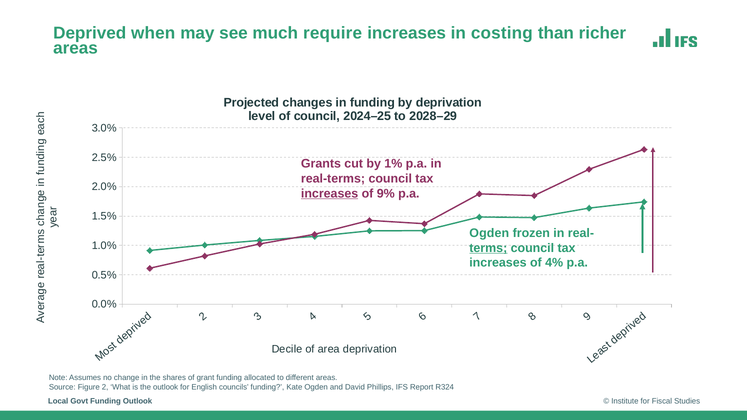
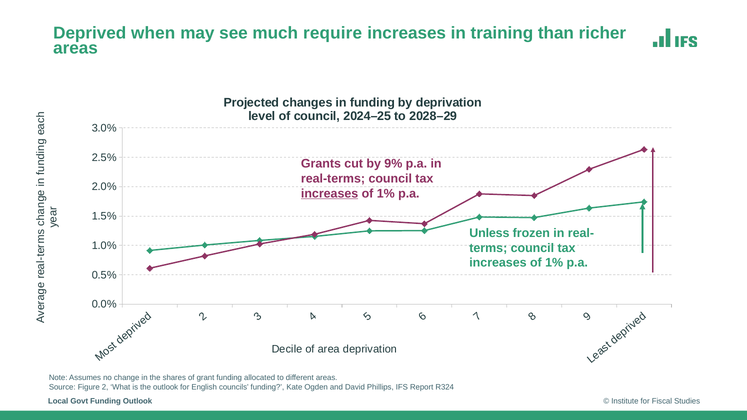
costing: costing -> training (502, 33)
1%: 1% -> 9% (393, 164)
9%: 9% -> 1% (386, 194)
Ogden: Ogden -> Unless (489, 233)
terms underline: present -> none (488, 248)
4%: 4% -> 1% (554, 263)
